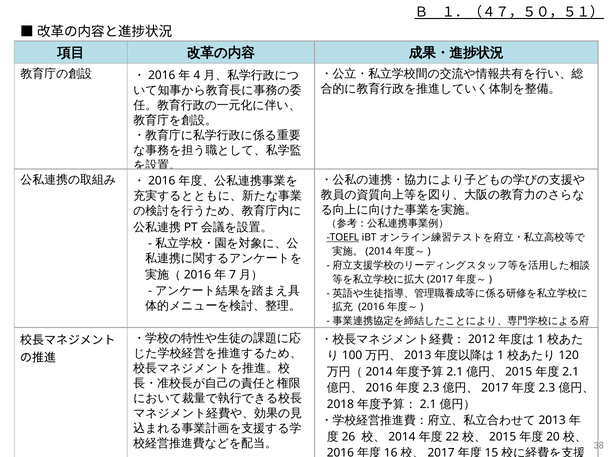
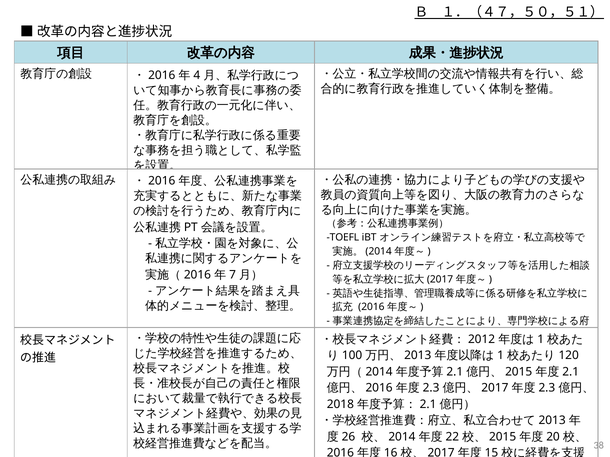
TOEFL underline: present -> none (343, 238)
